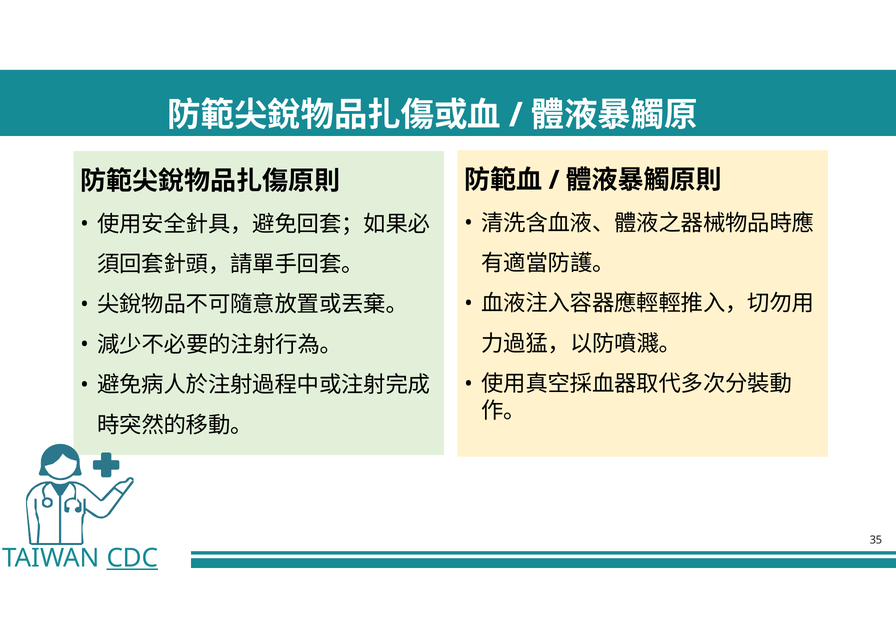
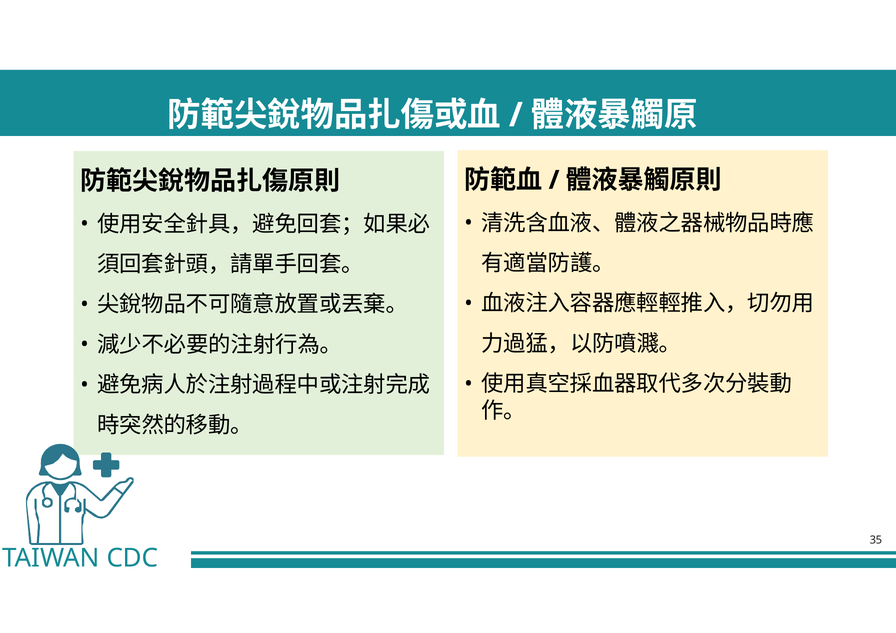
CDC underline: present -> none (132, 559)
